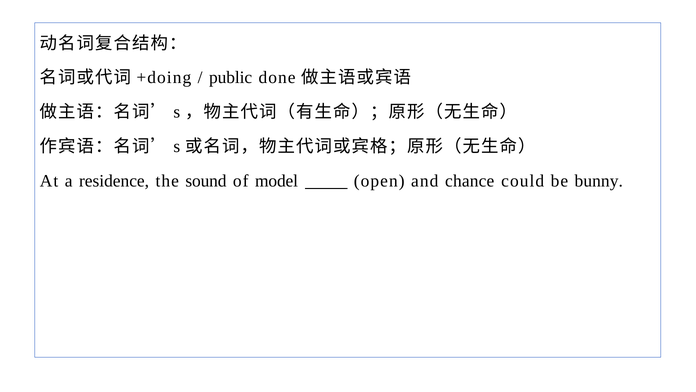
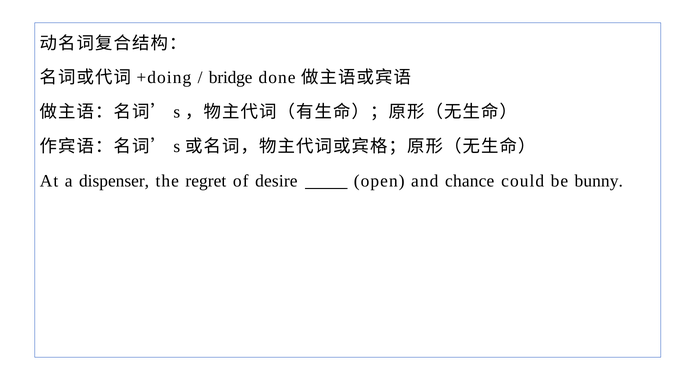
public: public -> bridge (231, 78)
residence: residence -> dispenser (114, 181)
sound: sound -> regret (206, 181)
model: model -> desire (276, 181)
